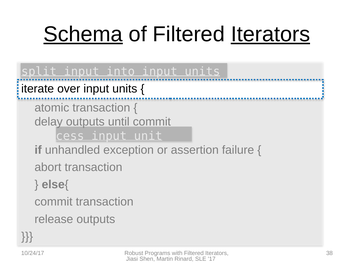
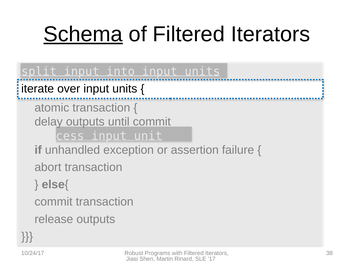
Iterators underline: present -> none (270, 34)
